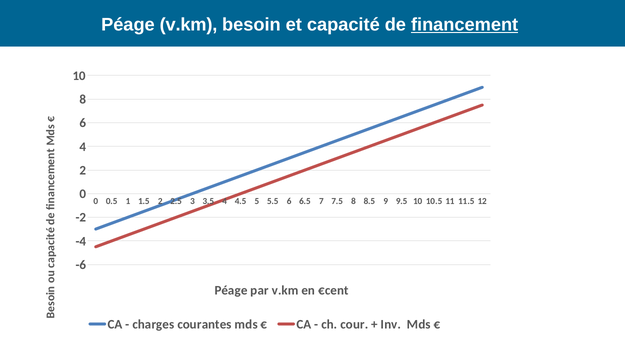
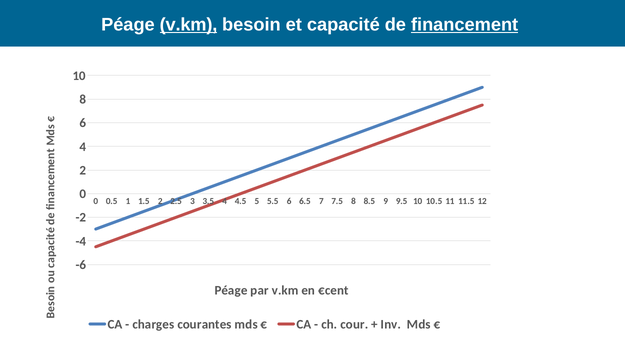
v.km underline: none -> present (189, 25)
